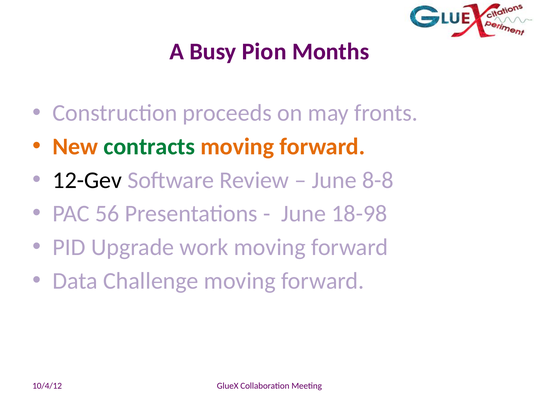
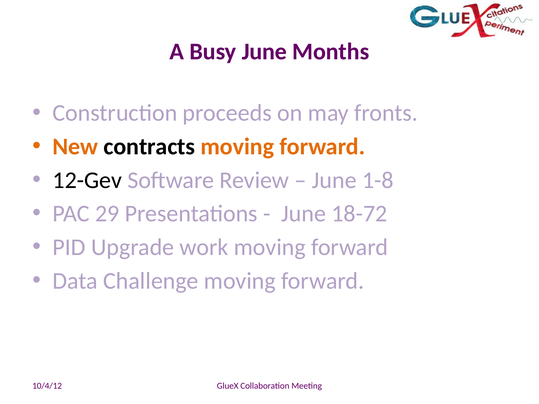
Busy Pion: Pion -> June (264, 52)
contracts colour: green -> black (149, 147)
8-8: 8-8 -> 1-8 (378, 180)
56: 56 -> 29 (107, 214)
18-98: 18-98 -> 18-72 (359, 214)
